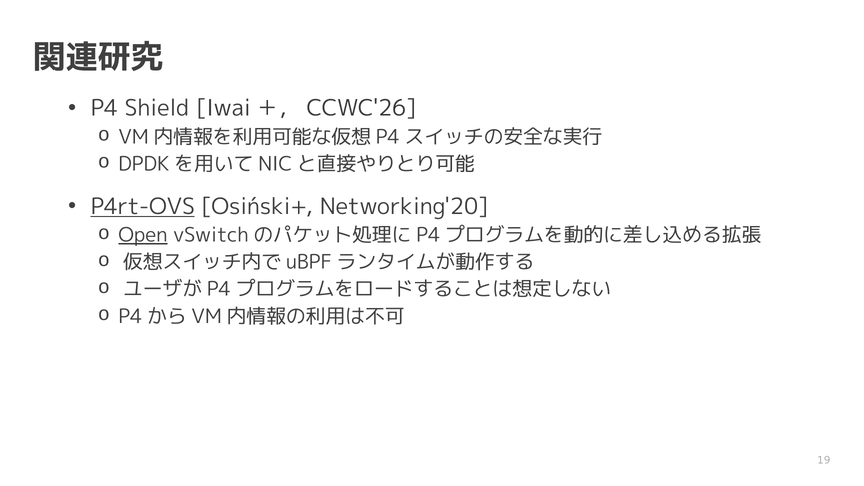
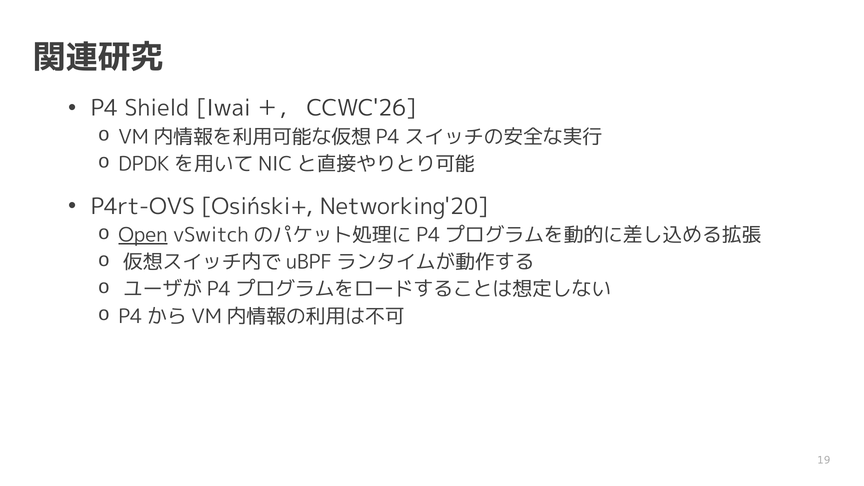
P4rt-OVS underline: present -> none (143, 207)
